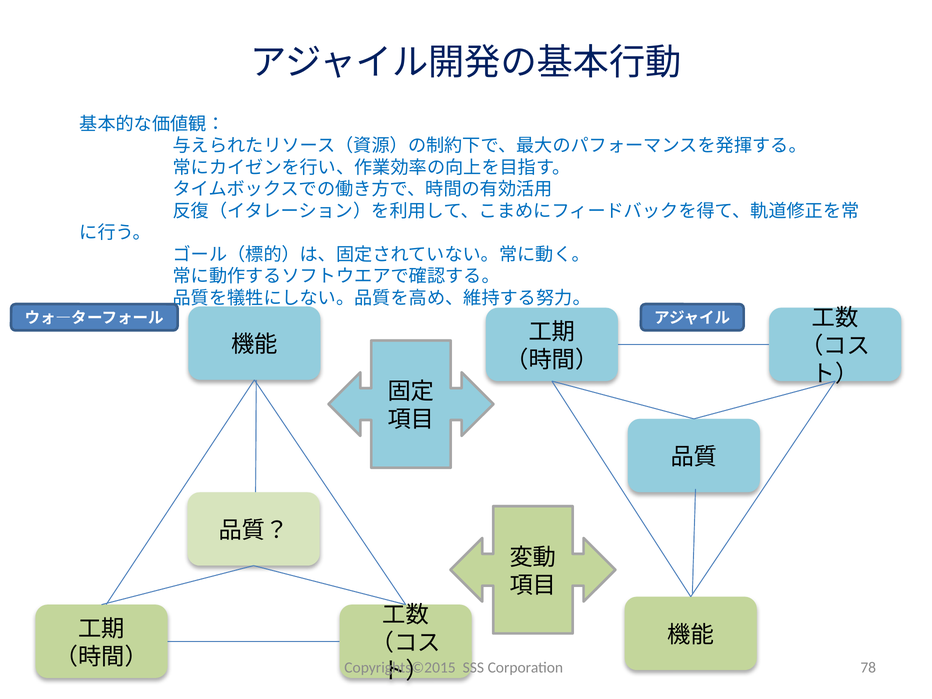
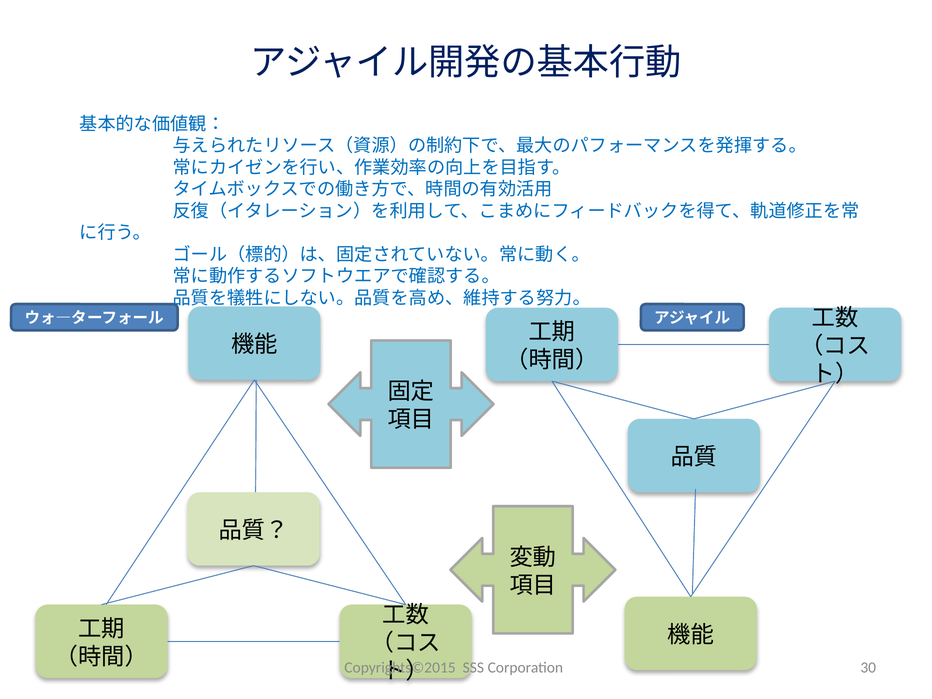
78: 78 -> 30 (868, 667)
